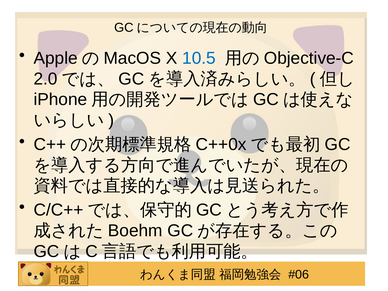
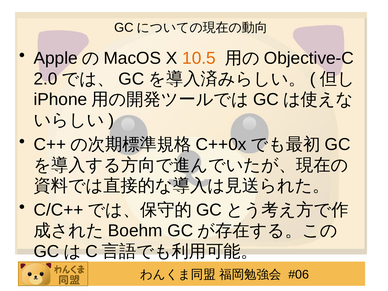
10.5 colour: blue -> orange (199, 58)
